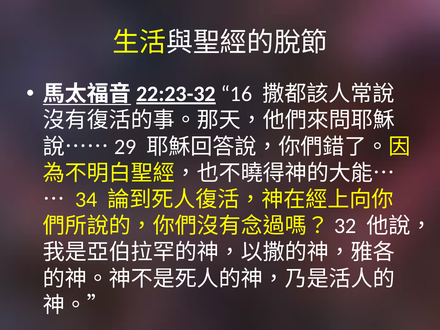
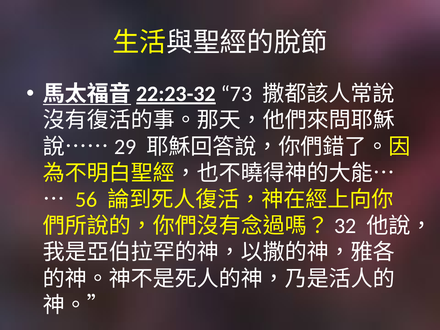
16: 16 -> 73 (236, 94)
34: 34 -> 56 (86, 200)
